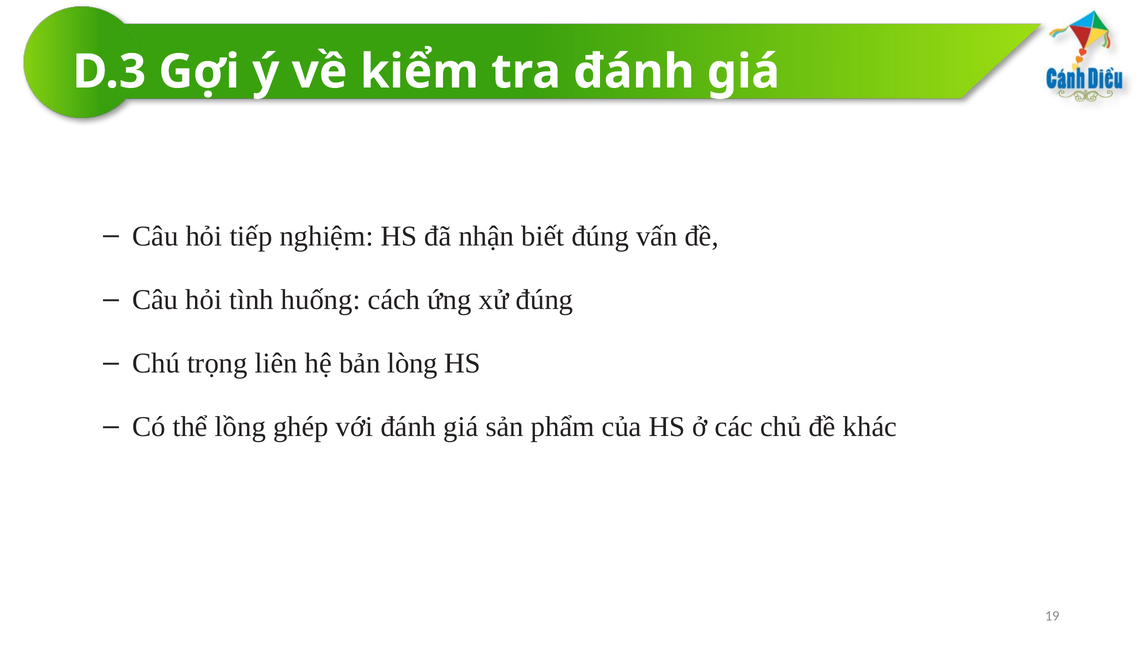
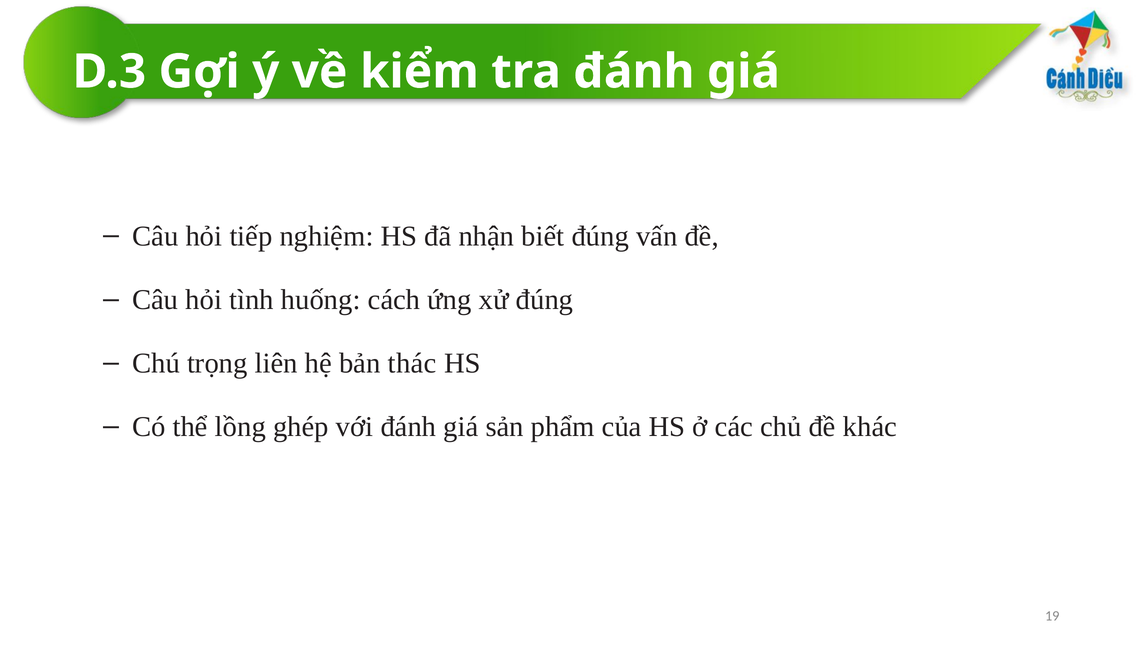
lòng: lòng -> thác (412, 363)
